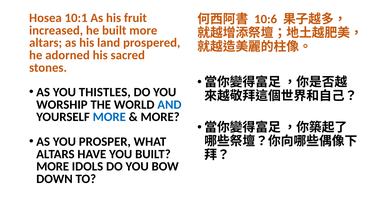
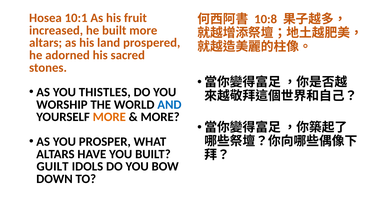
10:6: 10:6 -> 10:8 (266, 19)
MORE colour: blue -> orange (109, 117)
MORE: MORE -> GUILT (53, 166)
